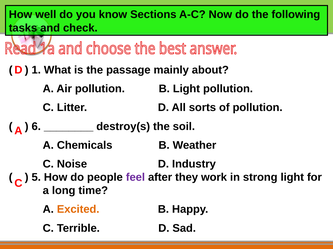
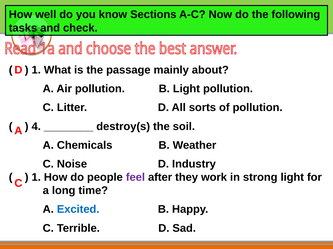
6: 6 -> 4 (36, 127)
5: 5 -> 1 (36, 178)
Excited colour: orange -> blue (78, 210)
